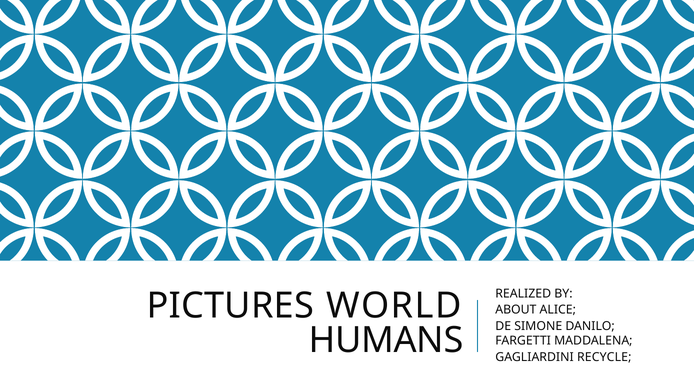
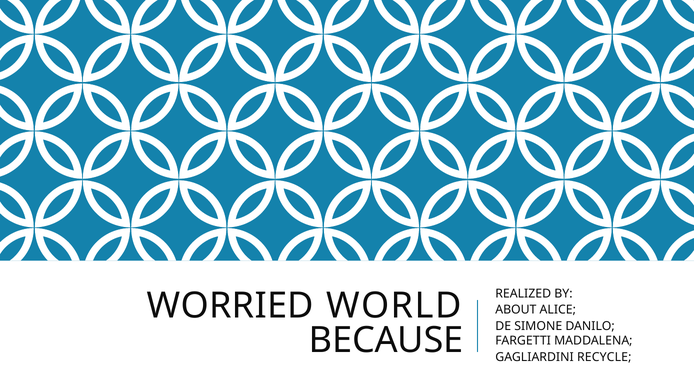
PICTURES: PICTURES -> WORRIED (230, 305)
HUMANS: HUMANS -> BECAUSE (386, 340)
